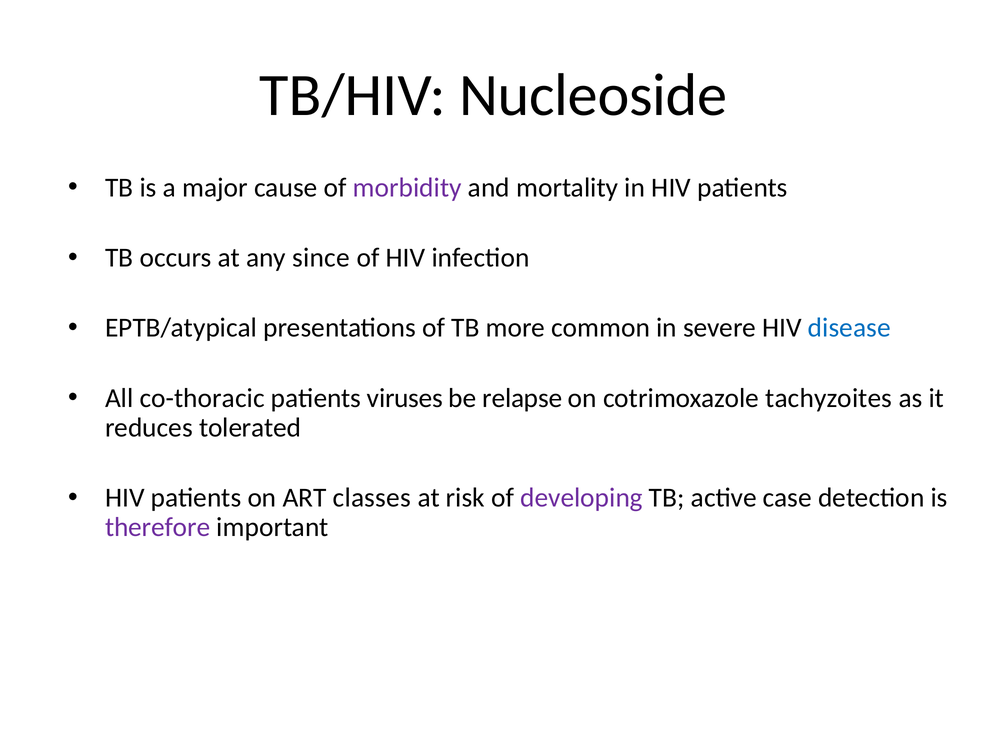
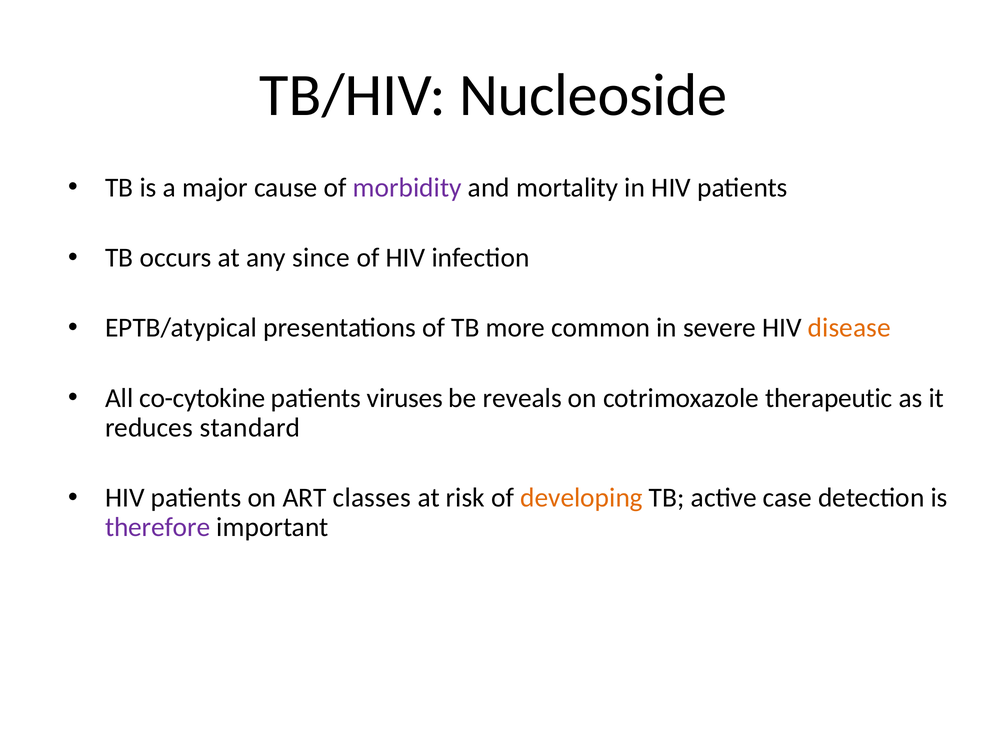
disease colour: blue -> orange (849, 328)
co-thoracic: co-thoracic -> co-cytokine (202, 398)
relapse: relapse -> reveals (522, 398)
tachyzoites: tachyzoites -> therapeutic (829, 398)
tolerated: tolerated -> standard (250, 428)
developing colour: purple -> orange (582, 498)
